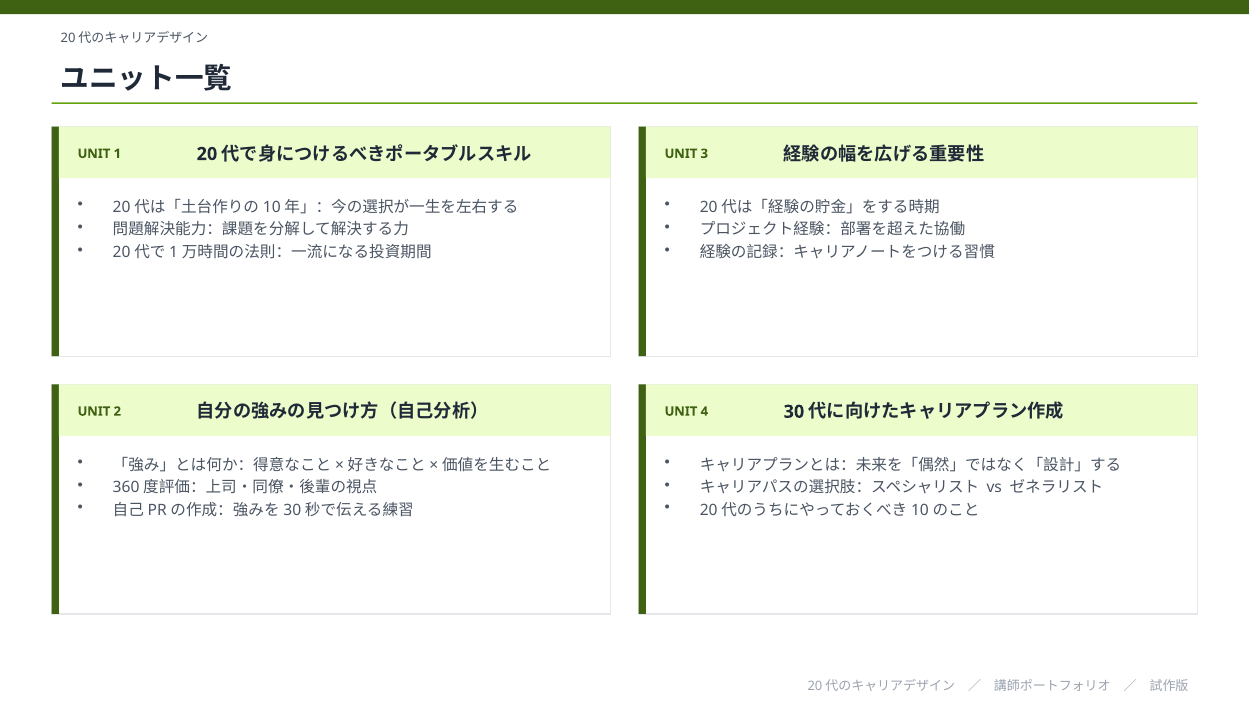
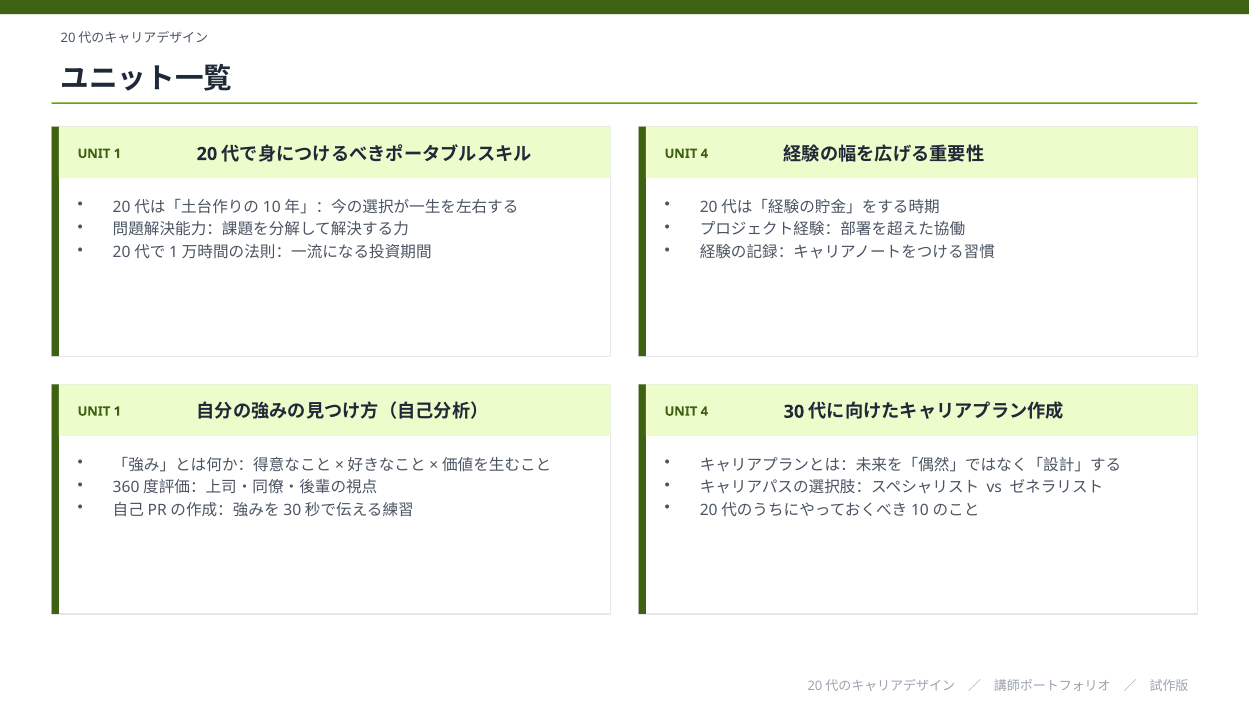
3: 3 -> 4 (704, 154)
2: 2 -> 1 (117, 411)
